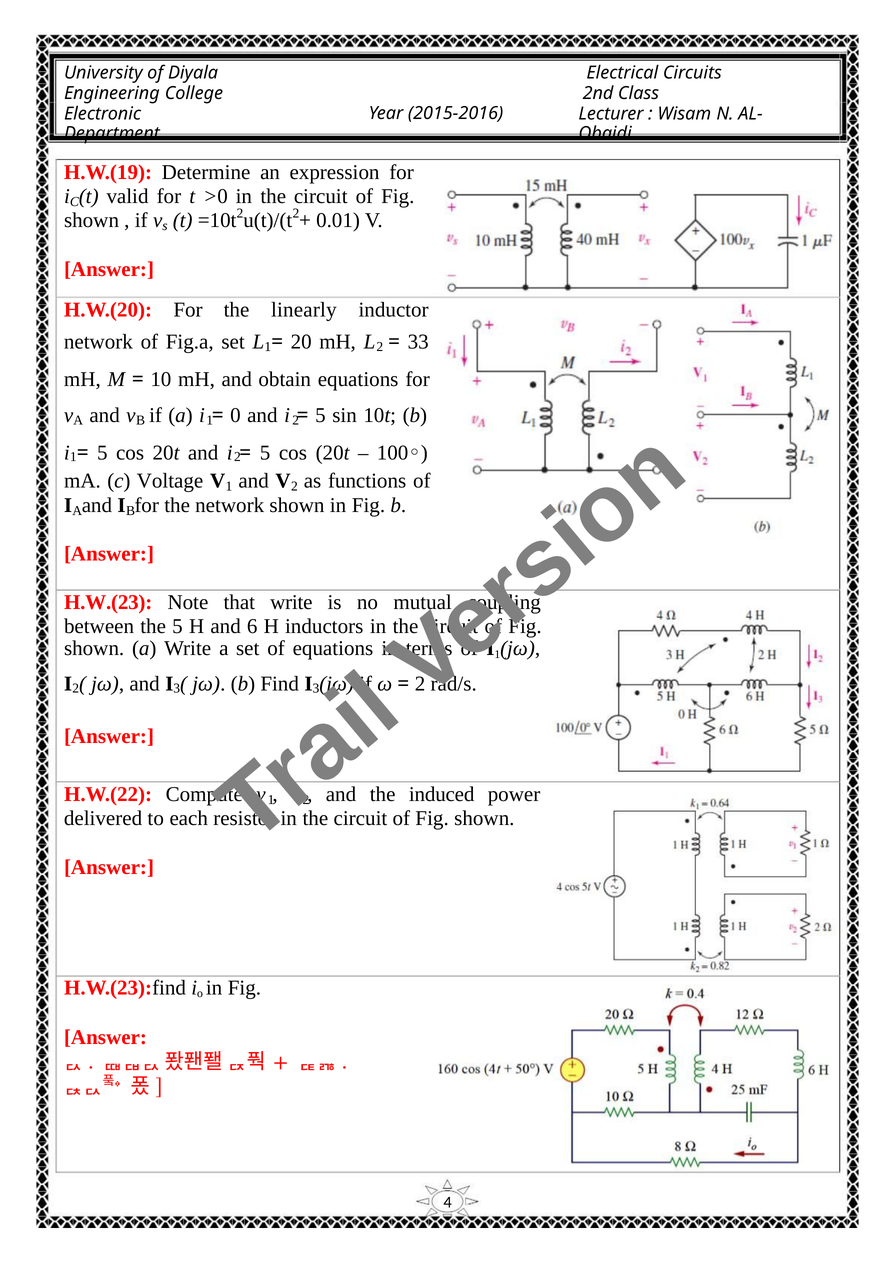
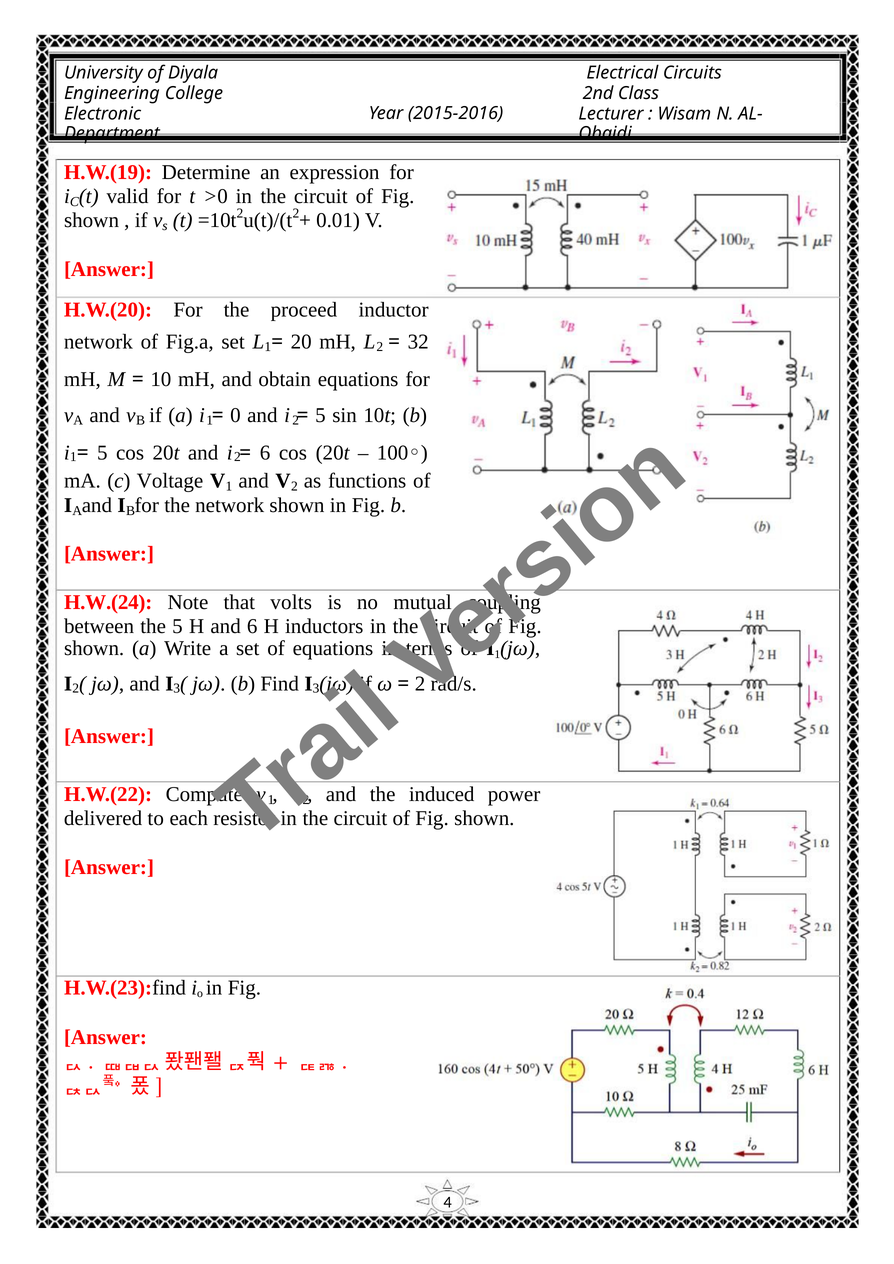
linearly: linearly -> proceed (304, 310)
33: 33 -> 32 (418, 342)
5: 5 -> 6 (265, 453)
H.W.(23: H.W.(23 -> H.W.(24 (108, 602)
that write: write -> volts (291, 602)
